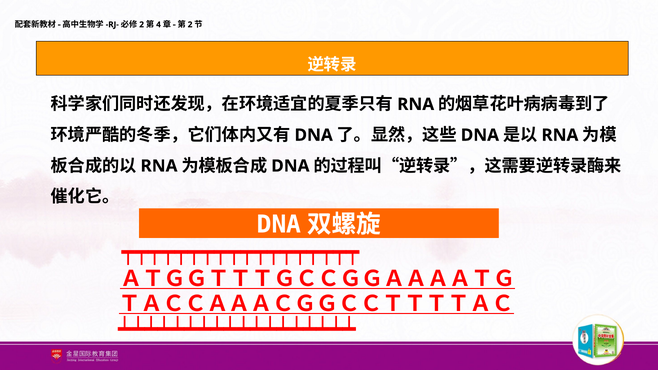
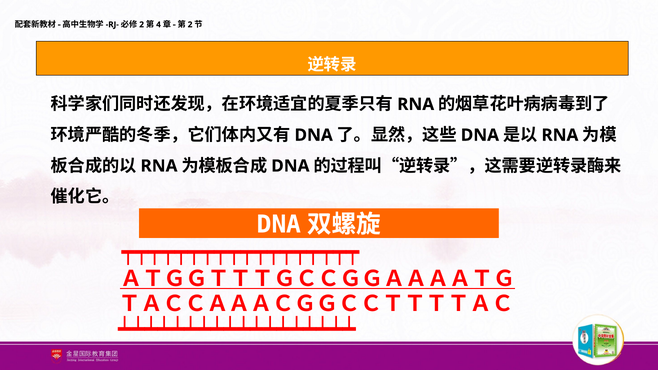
ＴＡＣＣＡＡＡＣＧＧＣＣＴＴＴＴＡＣ underline: present -> none (316, 304)
